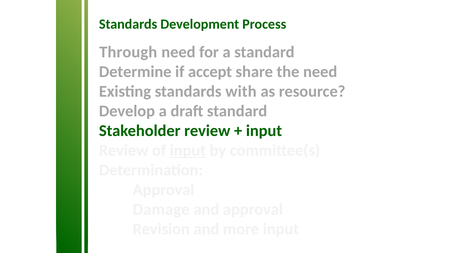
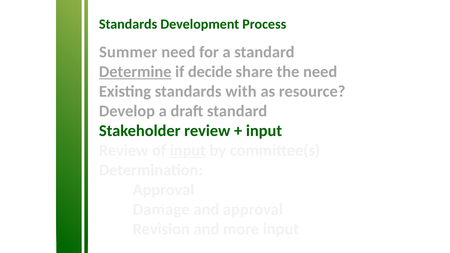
Through: Through -> Summer (128, 52)
Determine underline: none -> present (135, 72)
accept: accept -> decide (210, 72)
